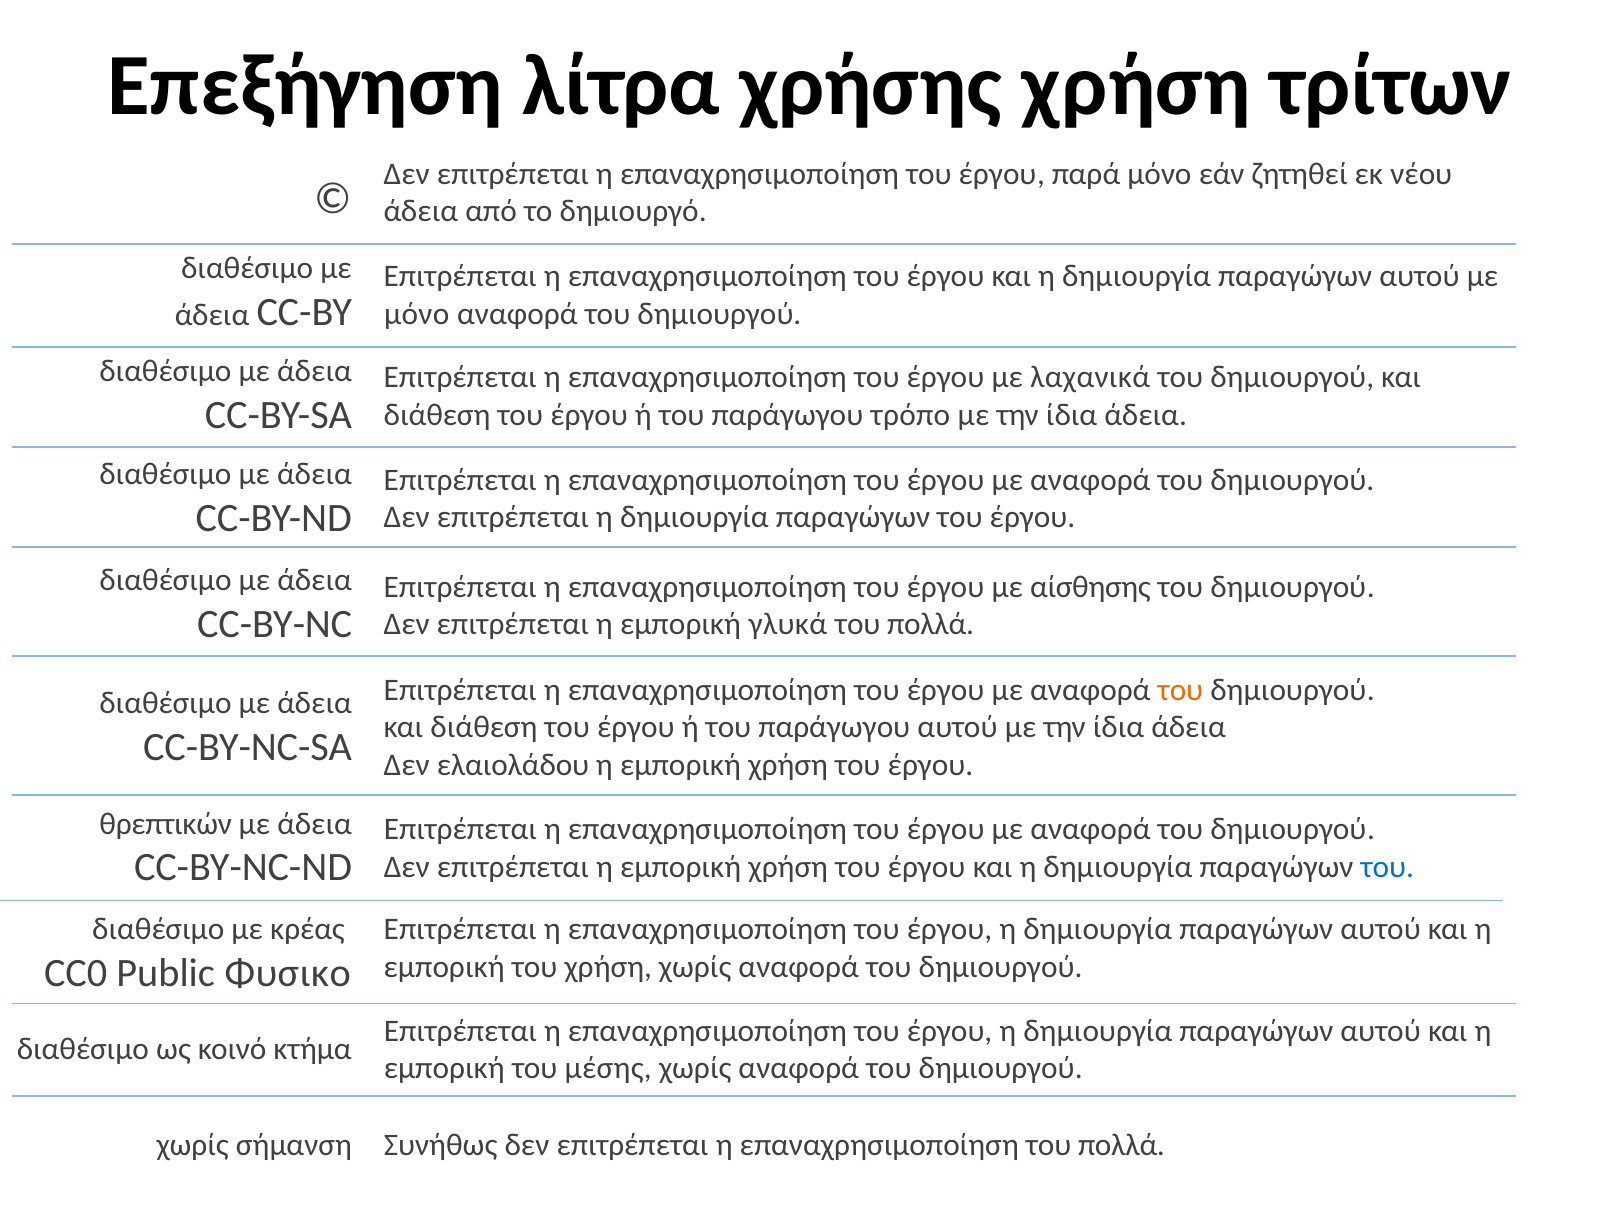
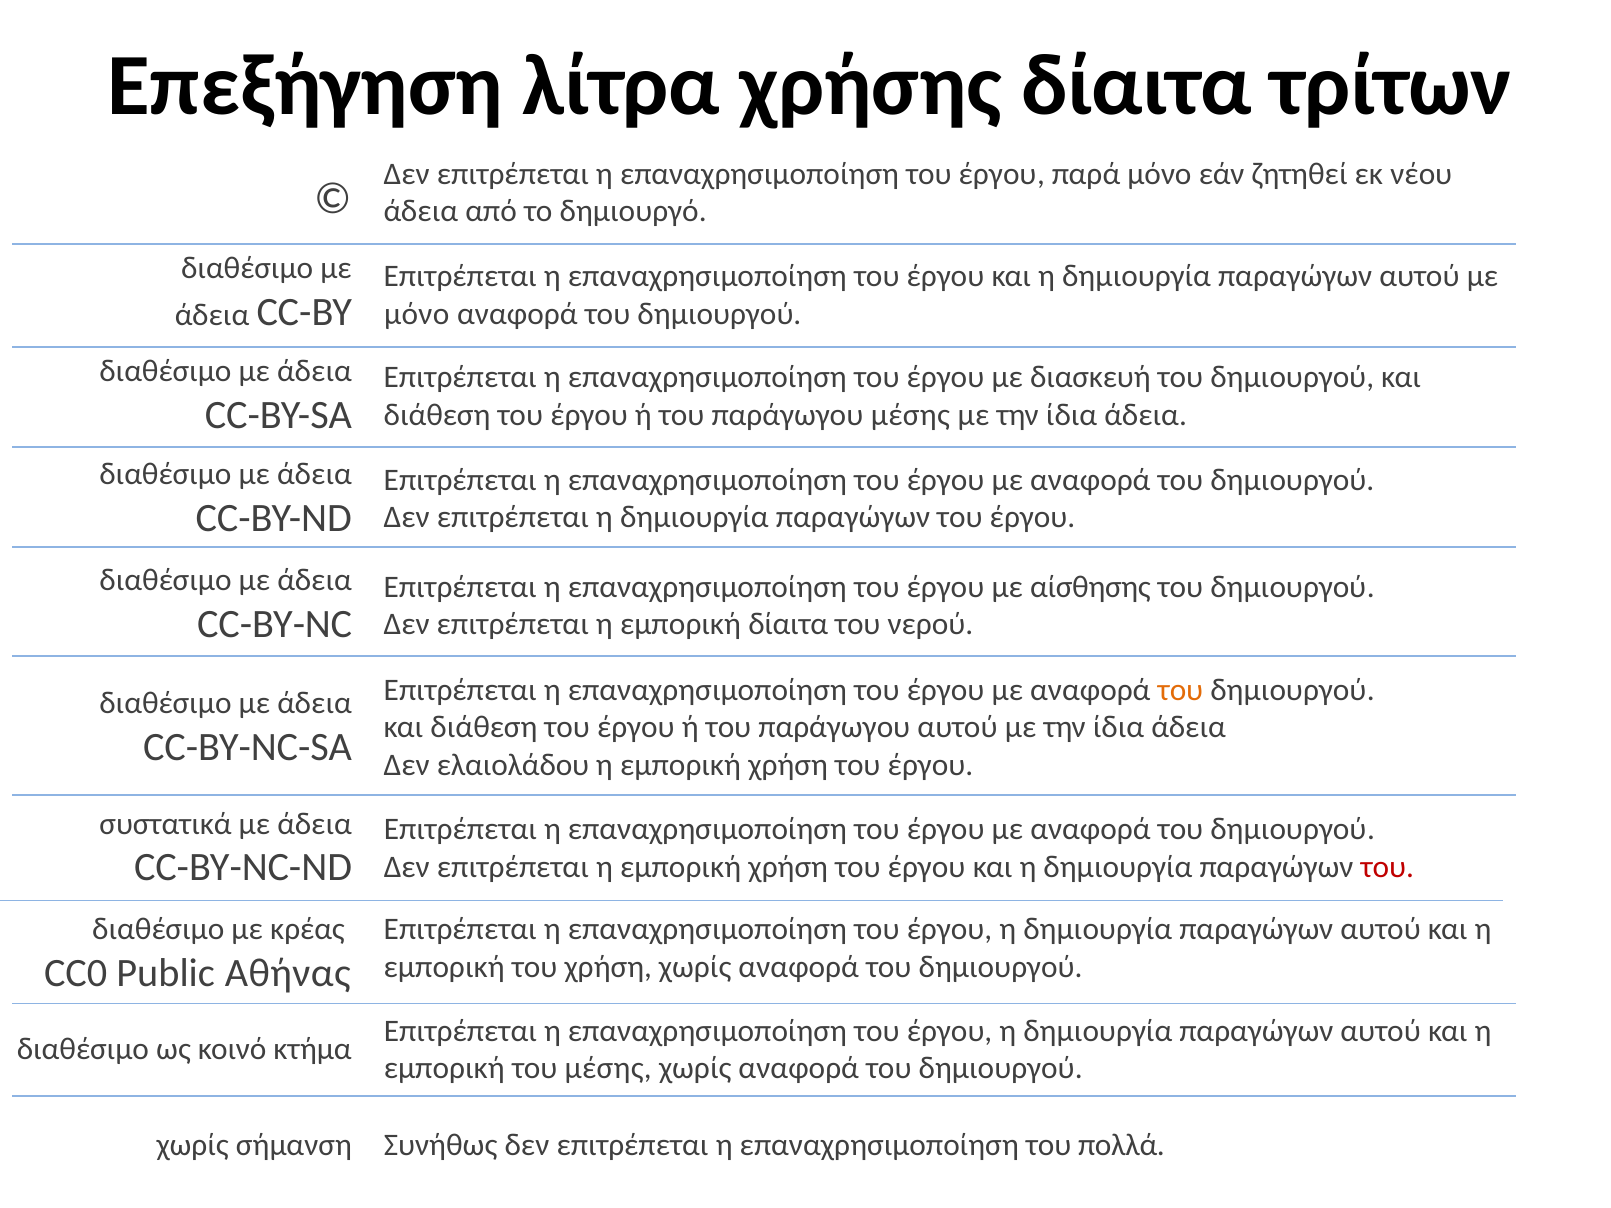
χρήσης χρήση: χρήση -> δίαιτα (1137, 86)
λαχανικά: λαχανικά -> διασκευή (1090, 378)
παράγωγου τρόπο: τρόπο -> μέσης (910, 415)
εμπορική γλυκά: γλυκά -> δίαιτα (788, 625)
πολλά: πολλά -> νερού (930, 625)
θρεπτικών: θρεπτικών -> συστατικά (166, 824)
του colour: blue -> red (1387, 867)
Φυσικο: Φυσικο -> Αθήνας (288, 973)
